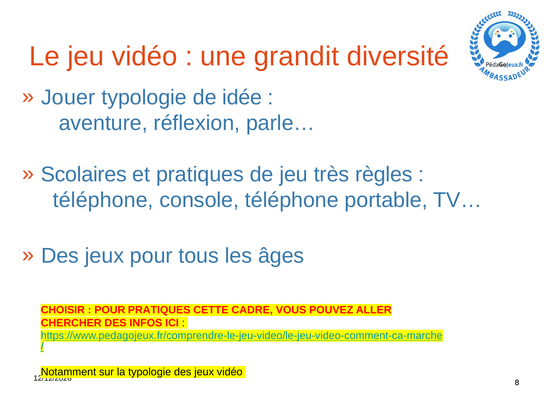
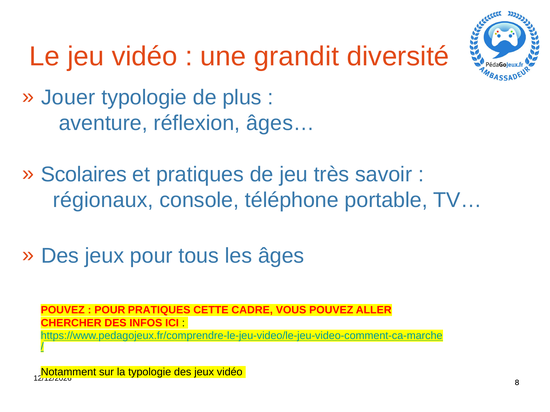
idée: idée -> plus (242, 98)
parle…: parle… -> âges… (280, 123)
règles: règles -> savoir (384, 175)
téléphone: téléphone -> régionaux (103, 200)
CHOISIR: CHOISIR -> POUVEZ (63, 311)
